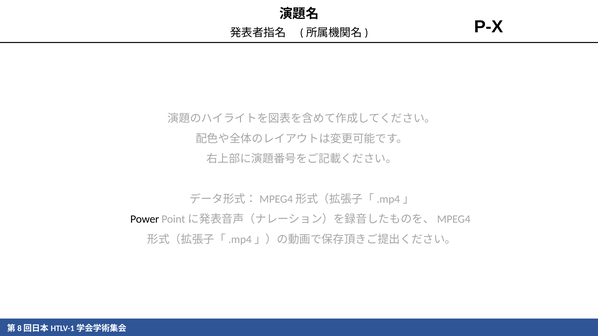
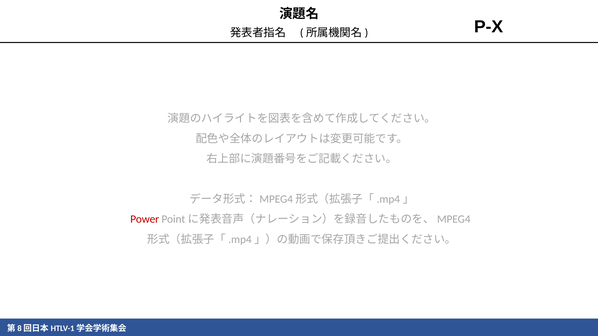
Power colour: black -> red (145, 220)
